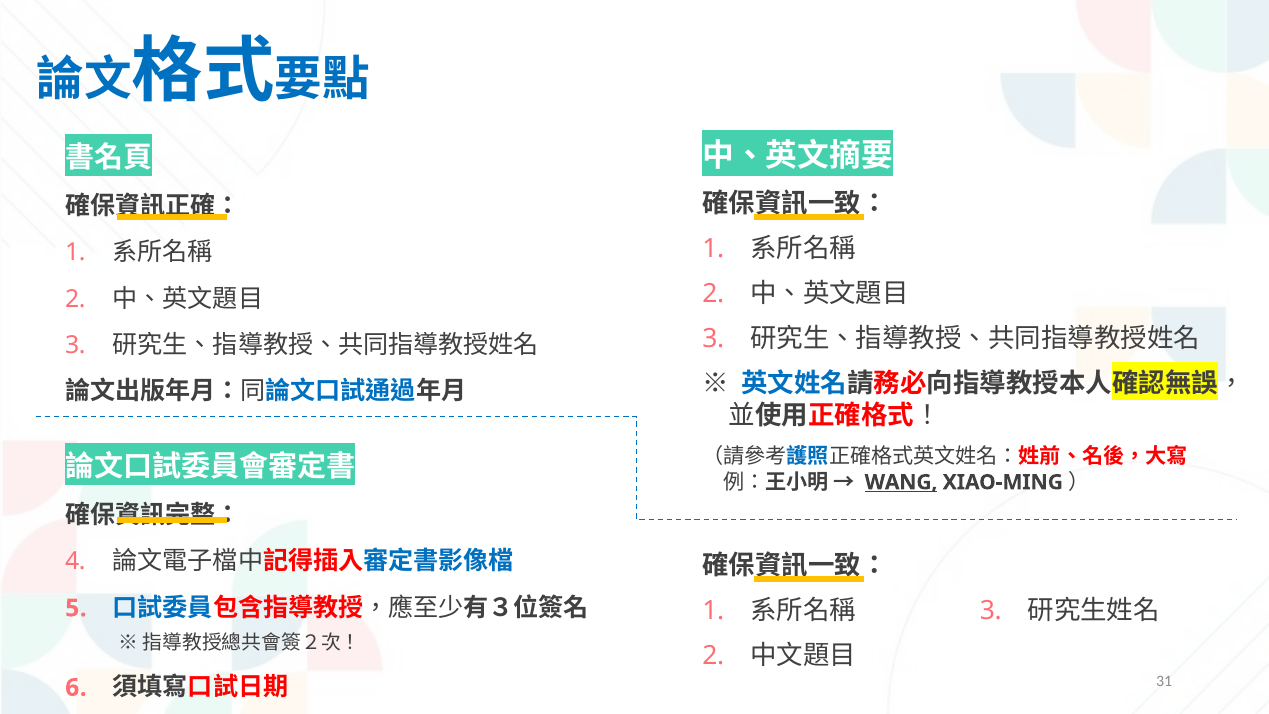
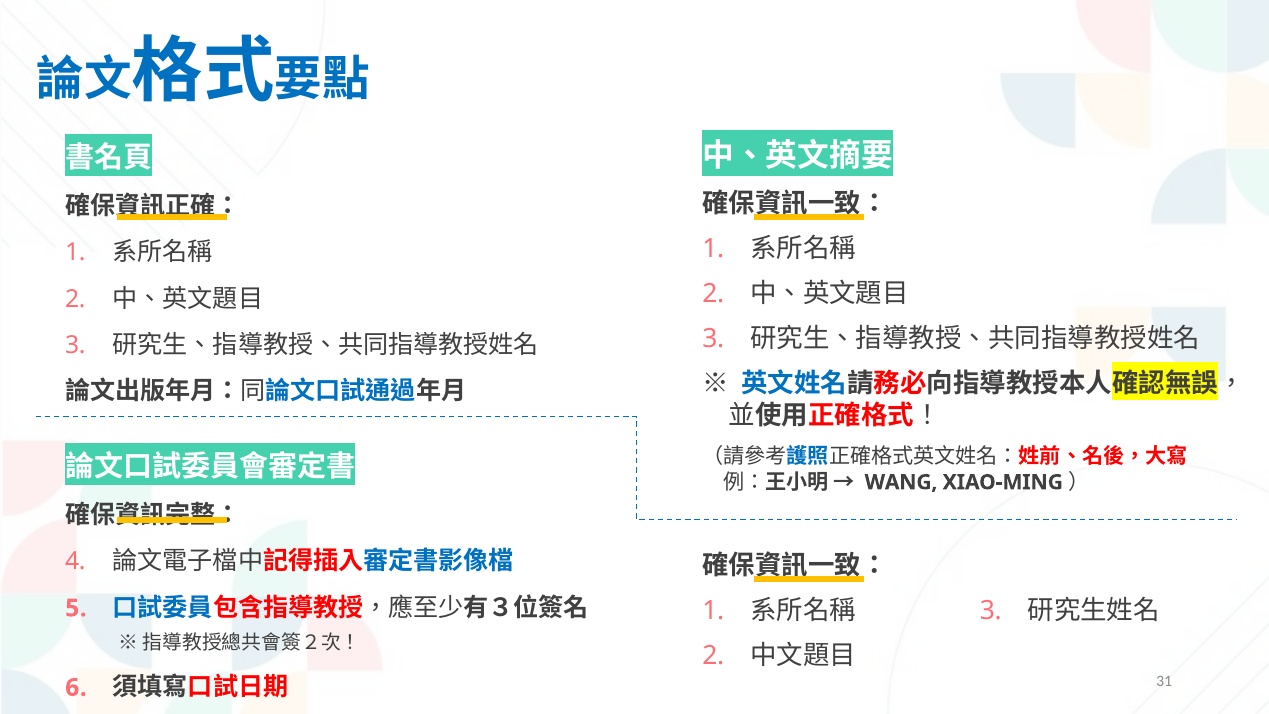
WANG underline: present -> none (901, 482)
